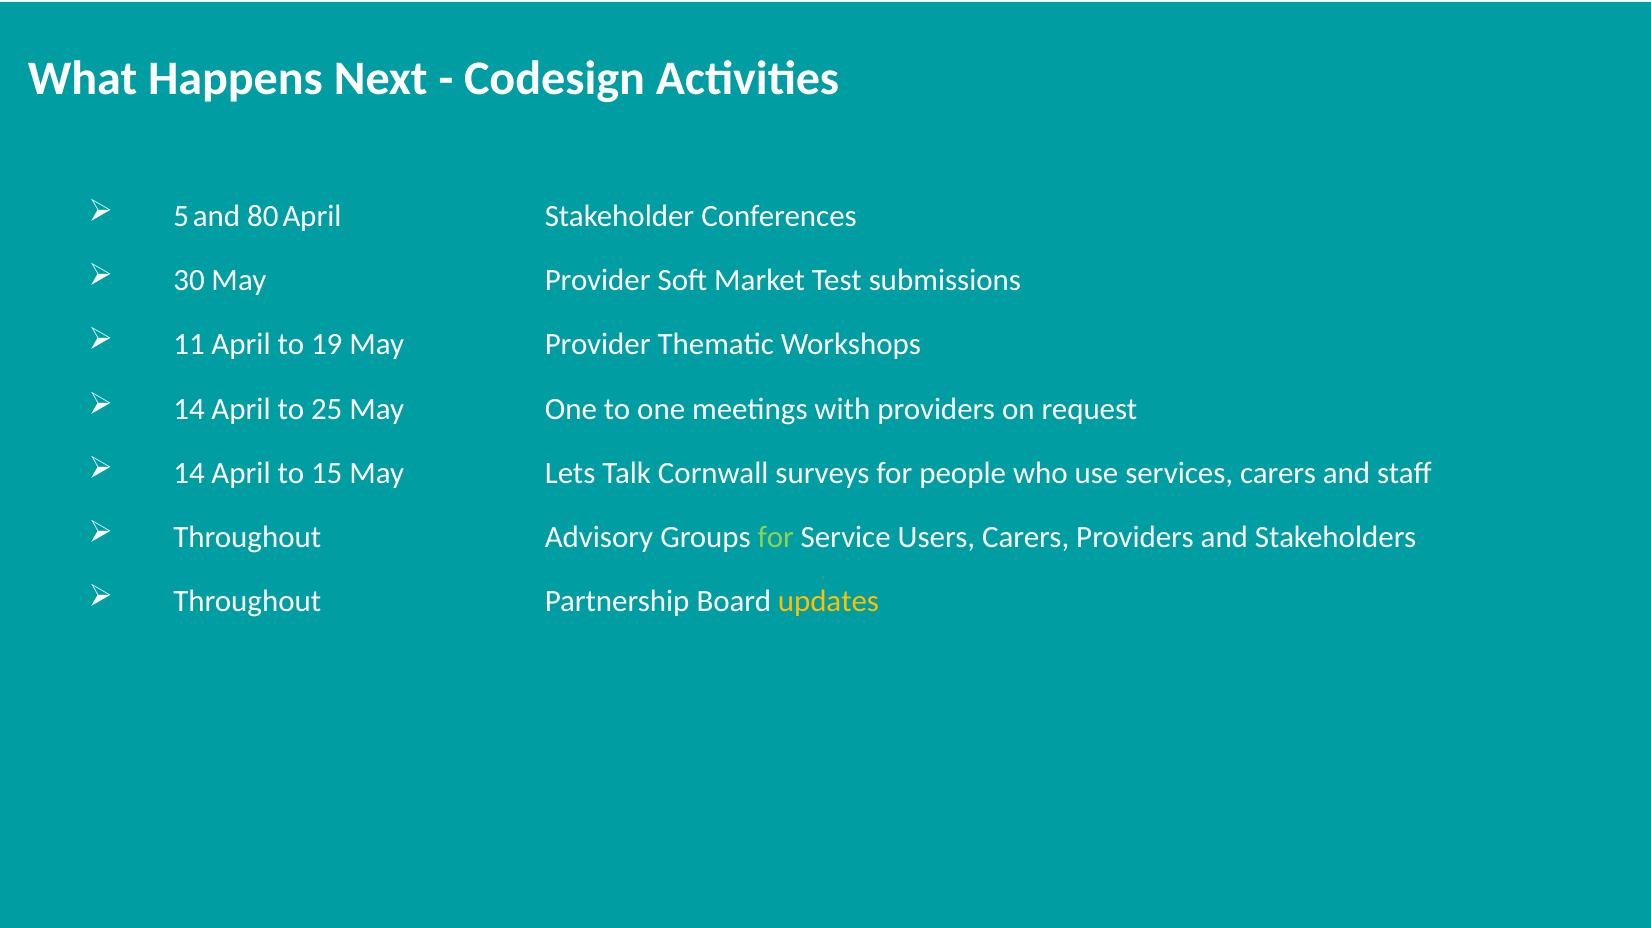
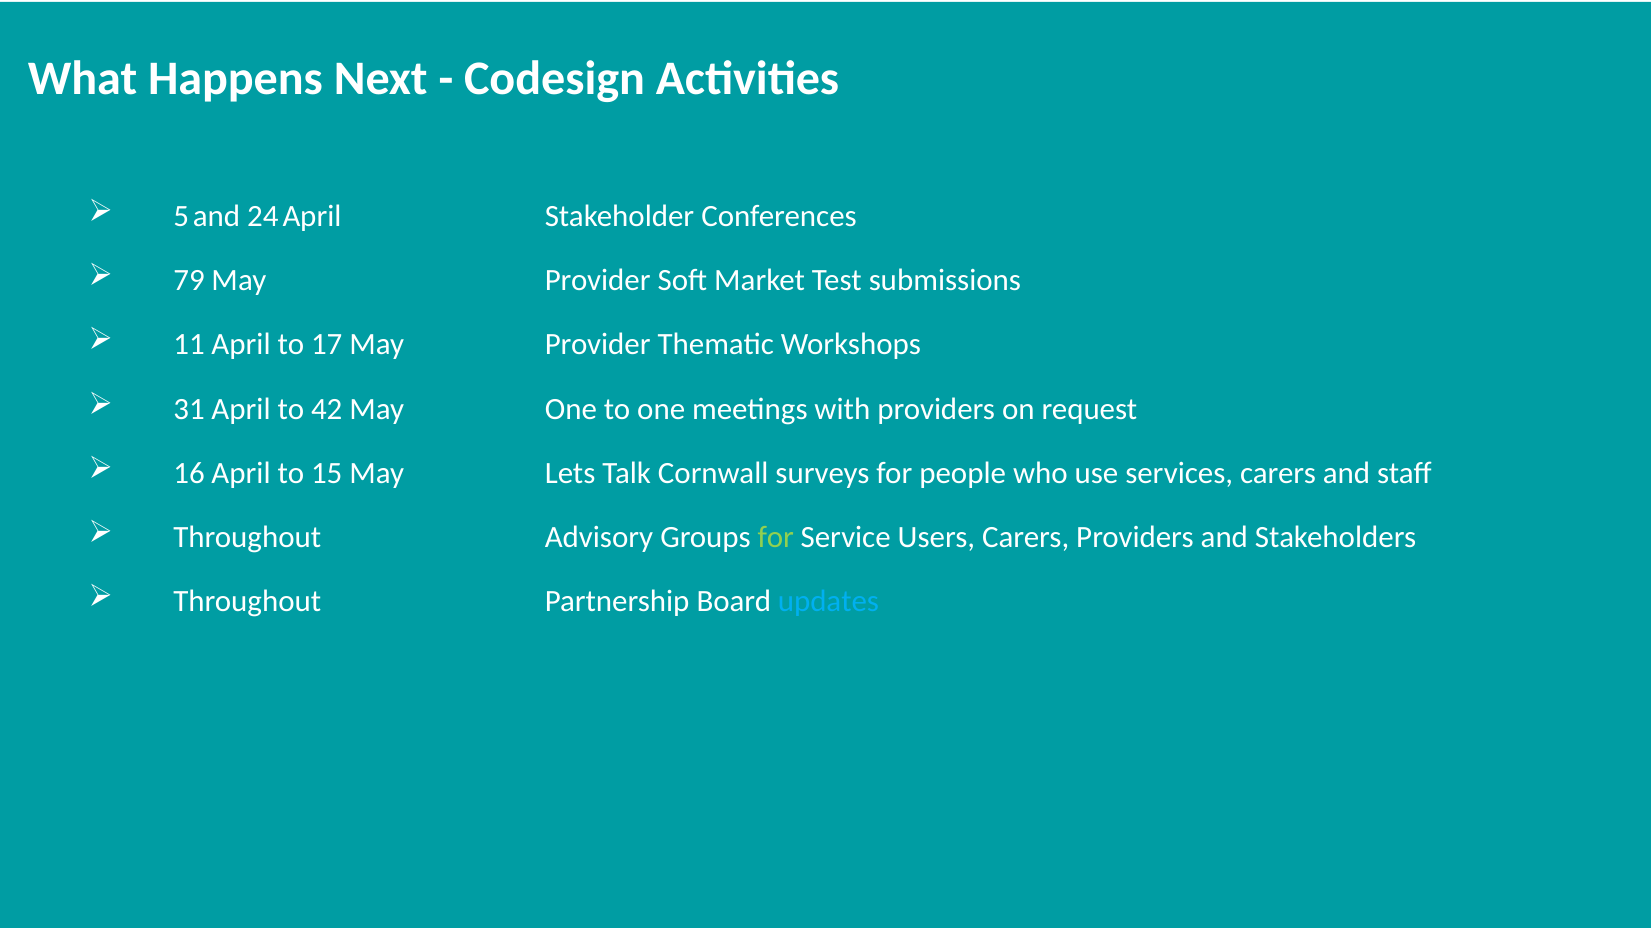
80: 80 -> 24 (263, 216)
30: 30 -> 79 (189, 281)
19: 19 -> 17 (327, 345)
14: 14 -> 31 (189, 409)
25: 25 -> 42 (327, 409)
14: 14 -> 16 (189, 474)
updates colour: yellow -> light blue (828, 602)
